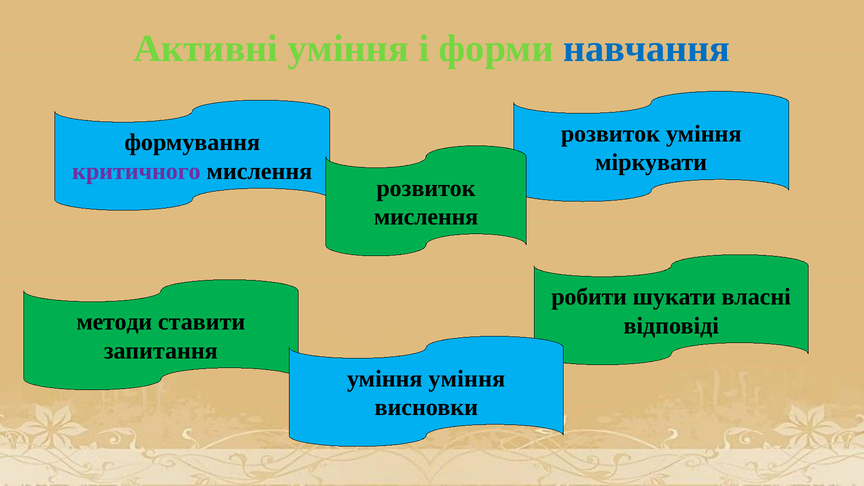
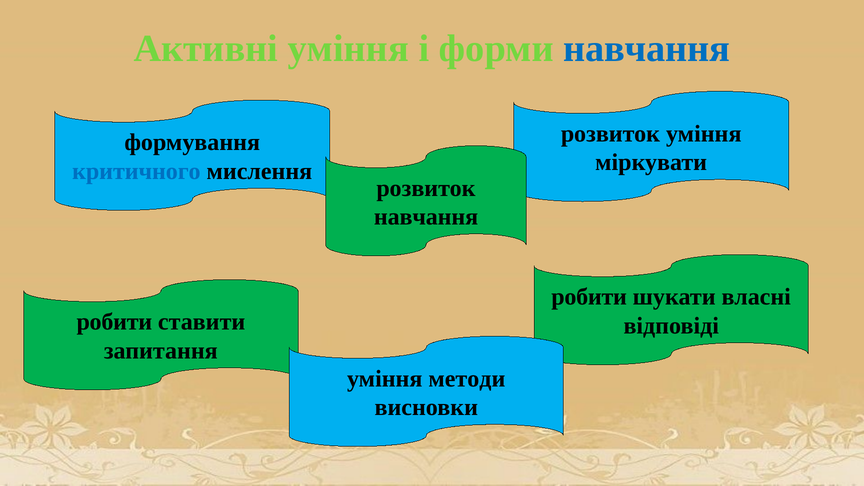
критичного colour: purple -> blue (136, 171)
мислення: мислення -> навчання (426, 217)
методи: методи -> робити (114, 322)
уміння уміння: уміння -> методи (467, 379)
